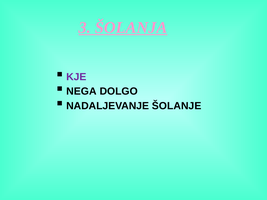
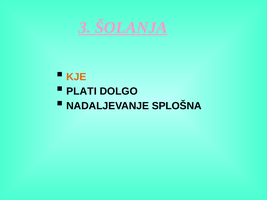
KJE colour: purple -> orange (76, 77)
NEGA: NEGA -> PLATI (82, 91)
ŠOLANJE: ŠOLANJE -> SPLOŠNA (177, 106)
